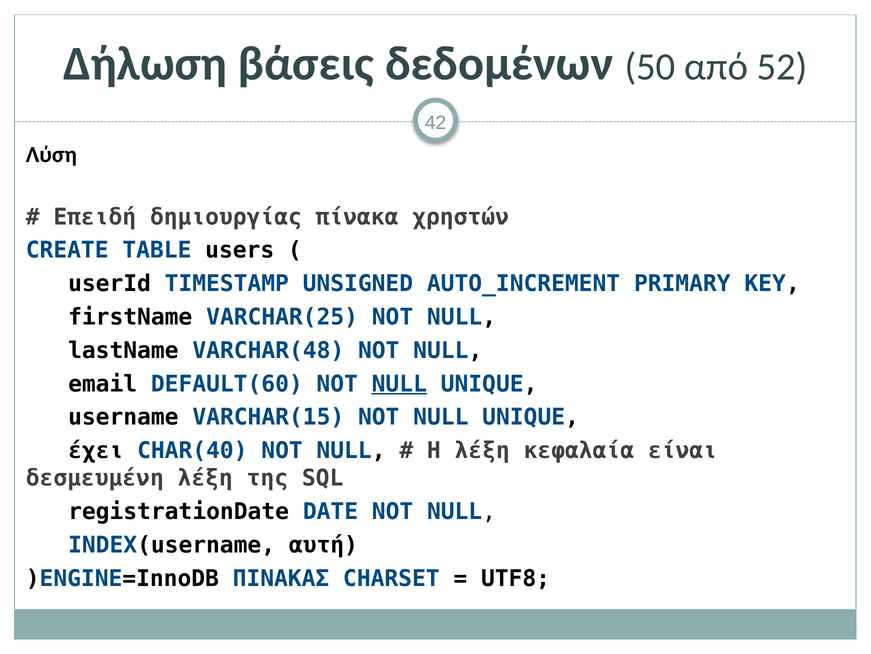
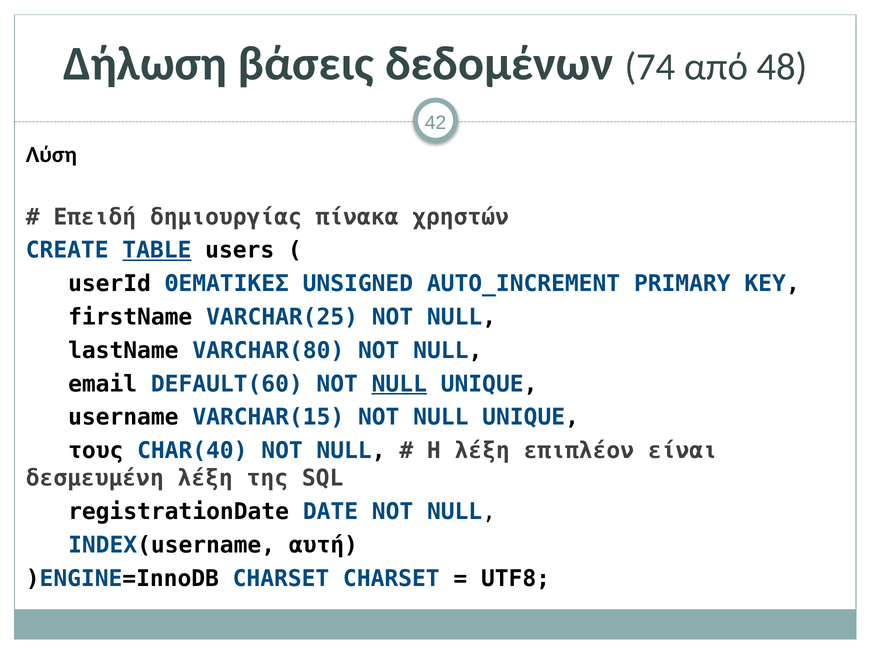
50: 50 -> 74 (650, 67)
52: 52 -> 48 (782, 67)
TABLE underline: none -> present (157, 250)
TIMESTAMP: TIMESTAMP -> ΘΕΜΑΤΙΚΕΣ (227, 283)
VARCHAR(48: VARCHAR(48 -> VARCHAR(80 (268, 350)
έχει: έχει -> τους (96, 450)
κεφαλαία: κεφαλαία -> επιπλέον (579, 450)
)ENGINE=InnoDB ΠΙΝΑΚΑΣ: ΠΙΝΑΚΑΣ -> CHARSET (281, 578)
